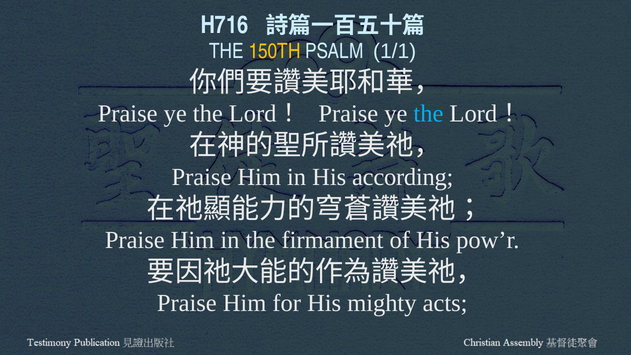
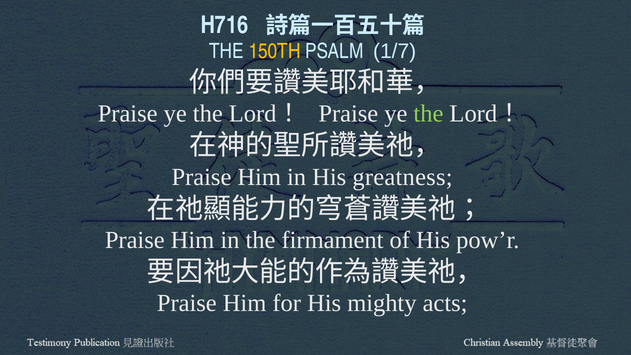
1/1: 1/1 -> 1/7 (395, 51)
the colour: light blue -> light green (428, 114)
according: according -> greatness (403, 177)
